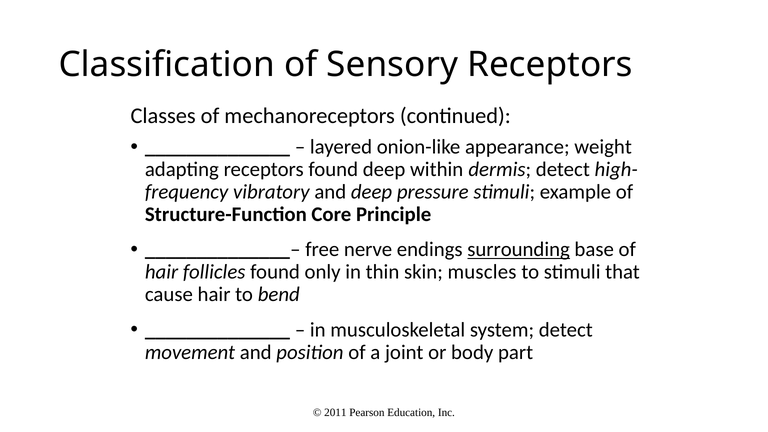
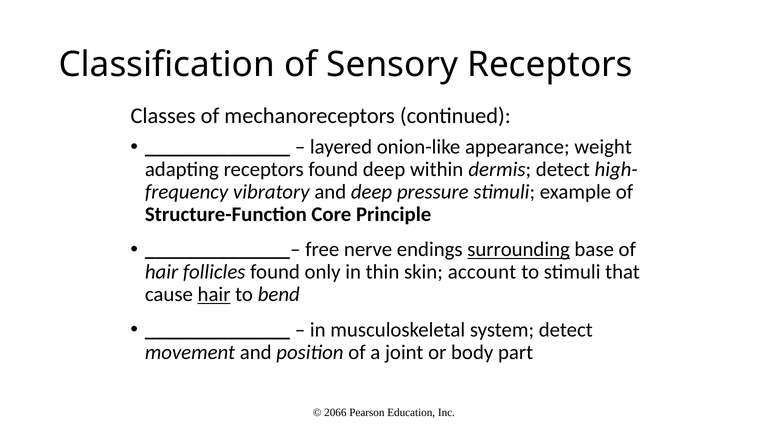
muscles: muscles -> account (482, 272)
hair underline: none -> present (214, 294)
2011: 2011 -> 2066 (335, 413)
